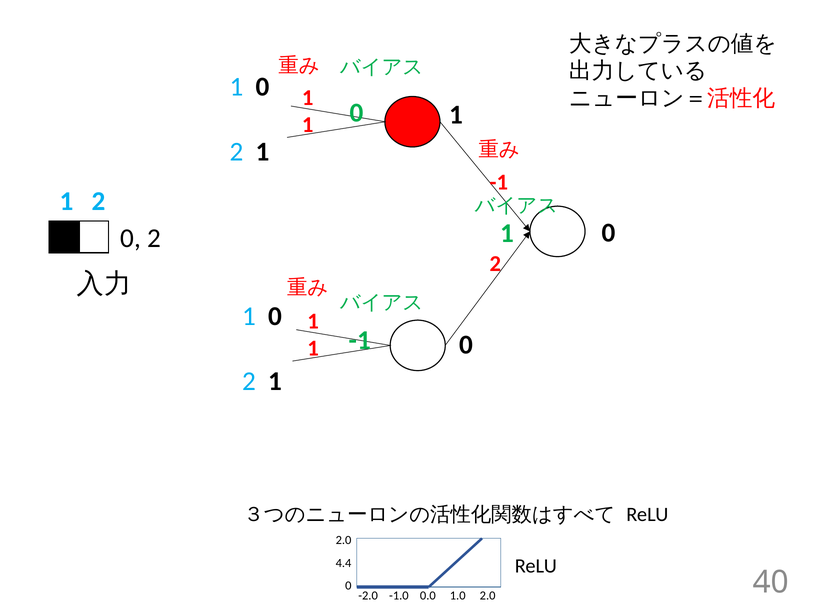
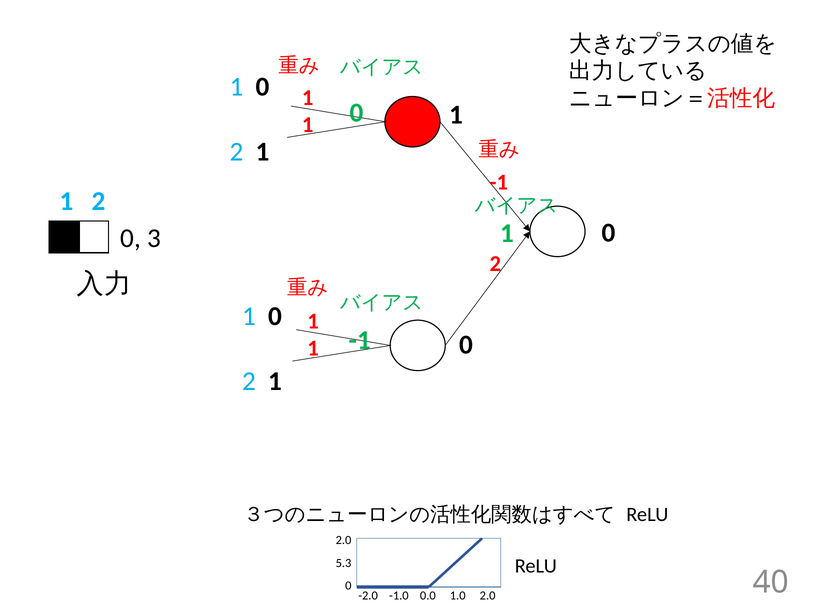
2: 2 -> 3 (154, 239)
4.4: 4.4 -> 5.3 (344, 563)
